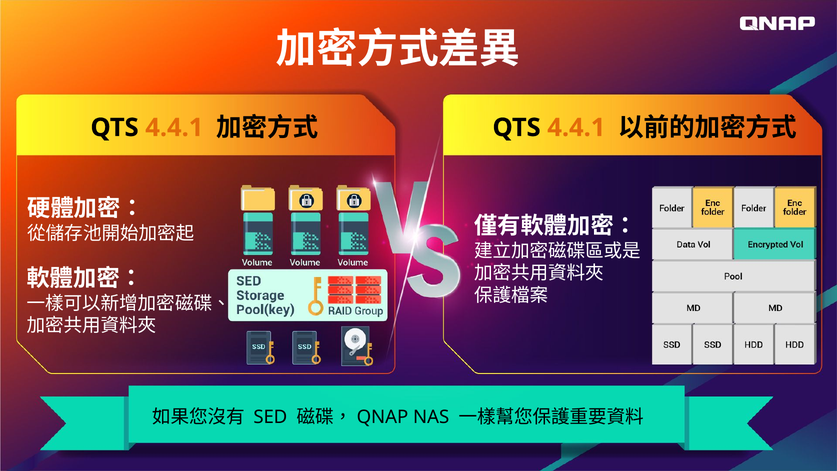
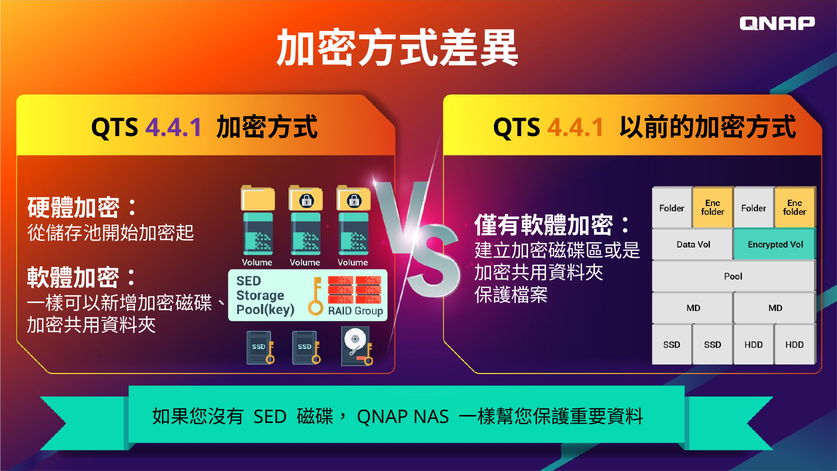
4.4.1 colour: orange -> purple (174, 128)
